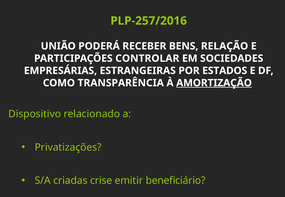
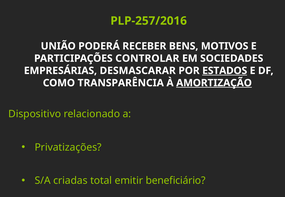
RELAÇÃO: RELAÇÃO -> MOTIVOS (225, 46)
ESTRANGEIRAS: ESTRANGEIRAS -> DESMASCARAR (138, 71)
ESTADOS underline: none -> present (225, 71)
crise: crise -> total (101, 181)
